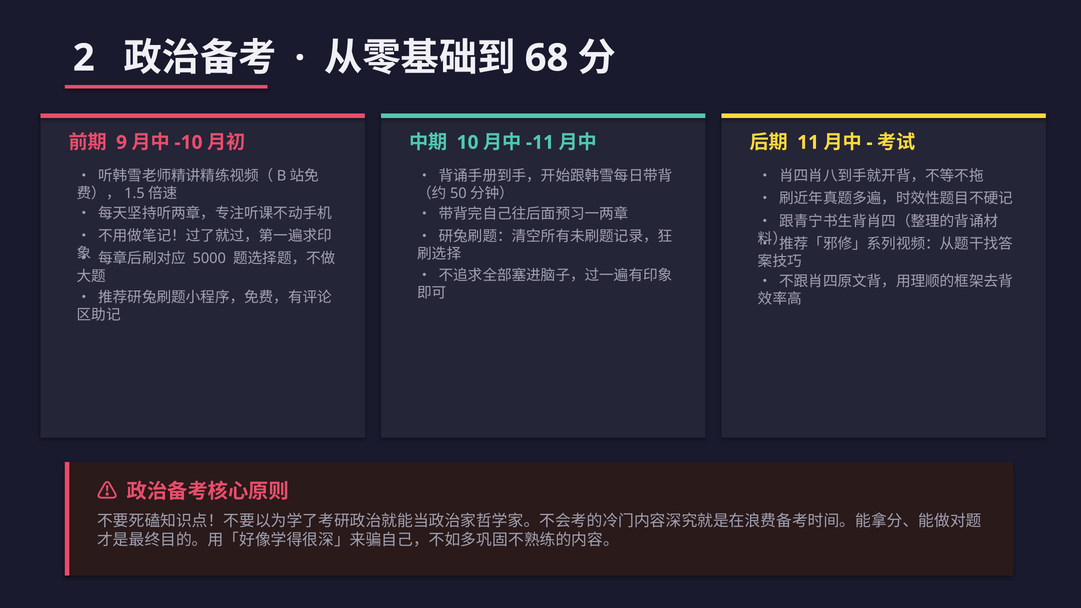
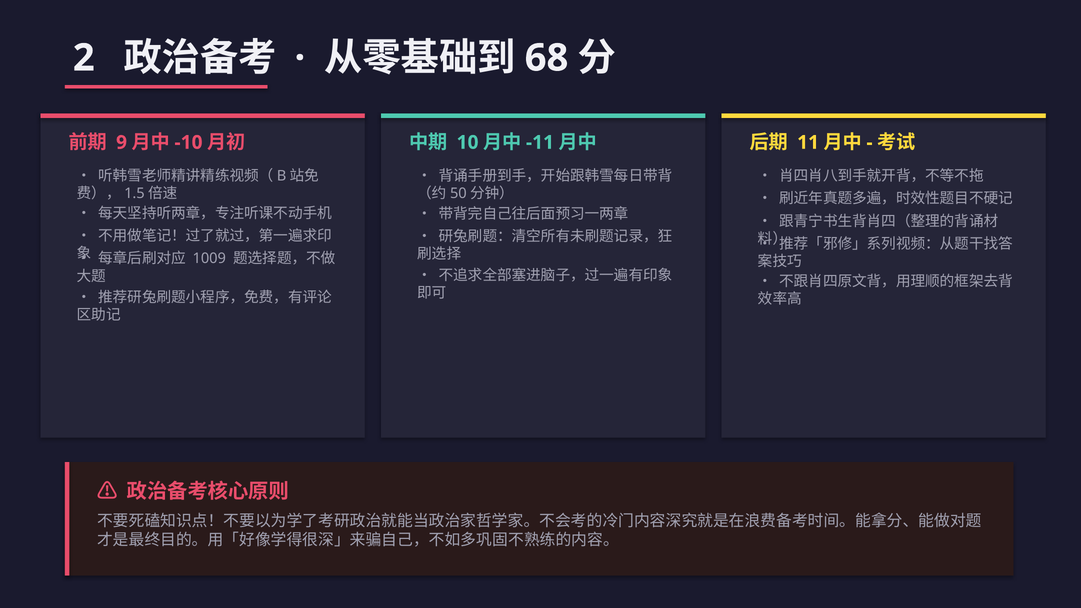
5000: 5000 -> 1009 (209, 259)
